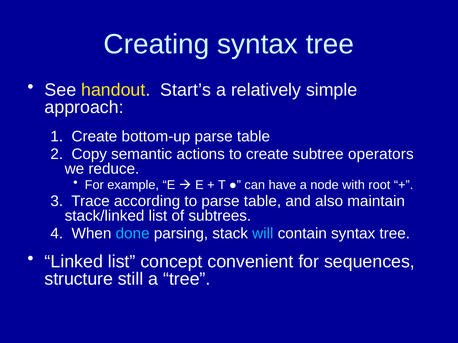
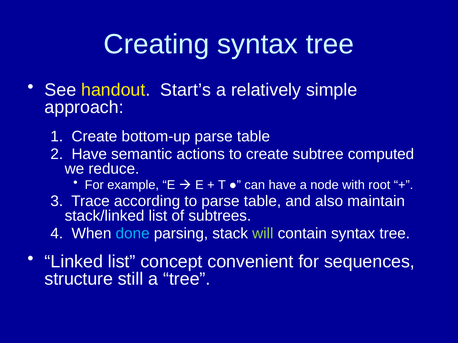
2 Copy: Copy -> Have (89, 154)
operators: operators -> computed (381, 154)
will colour: light blue -> light green (263, 234)
